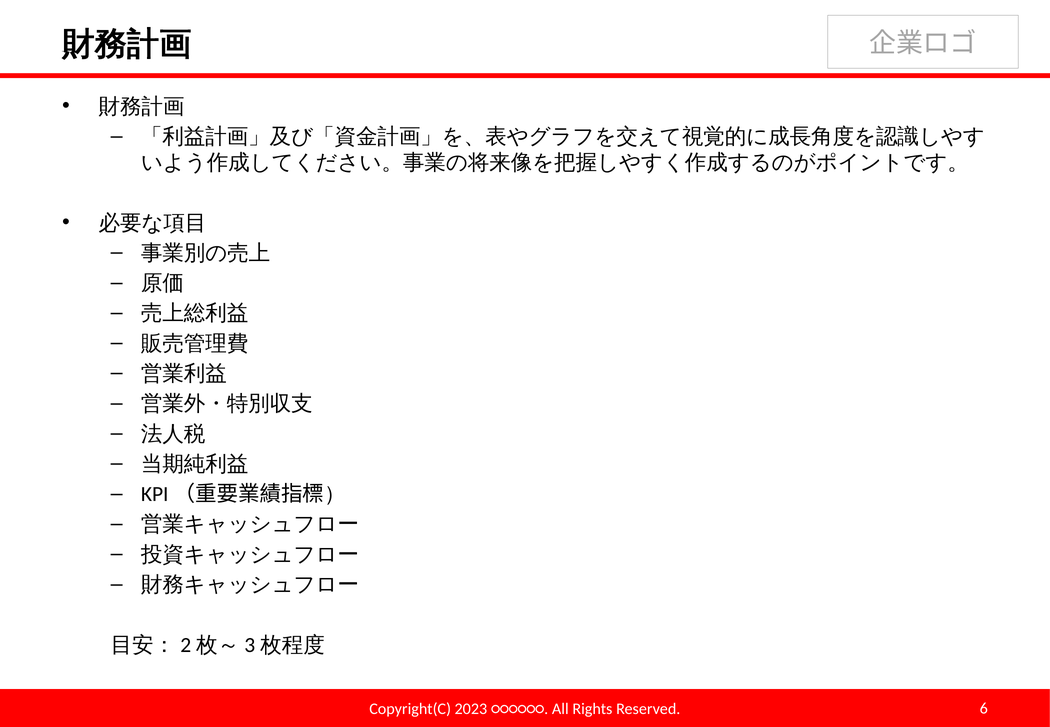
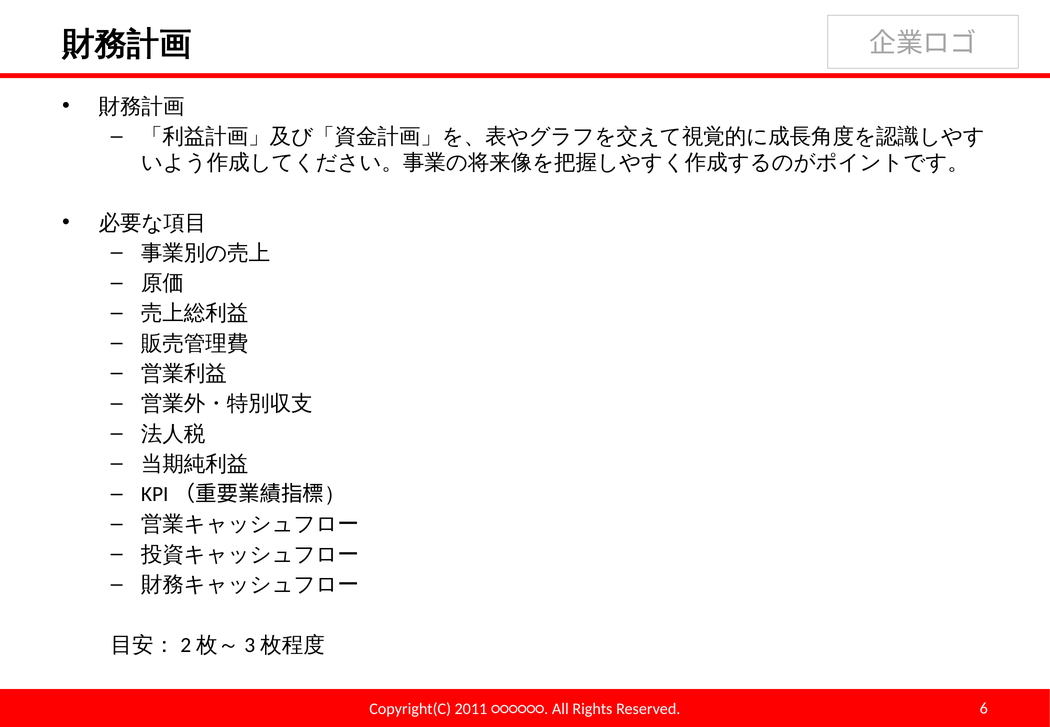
2023: 2023 -> 2011 (471, 709)
